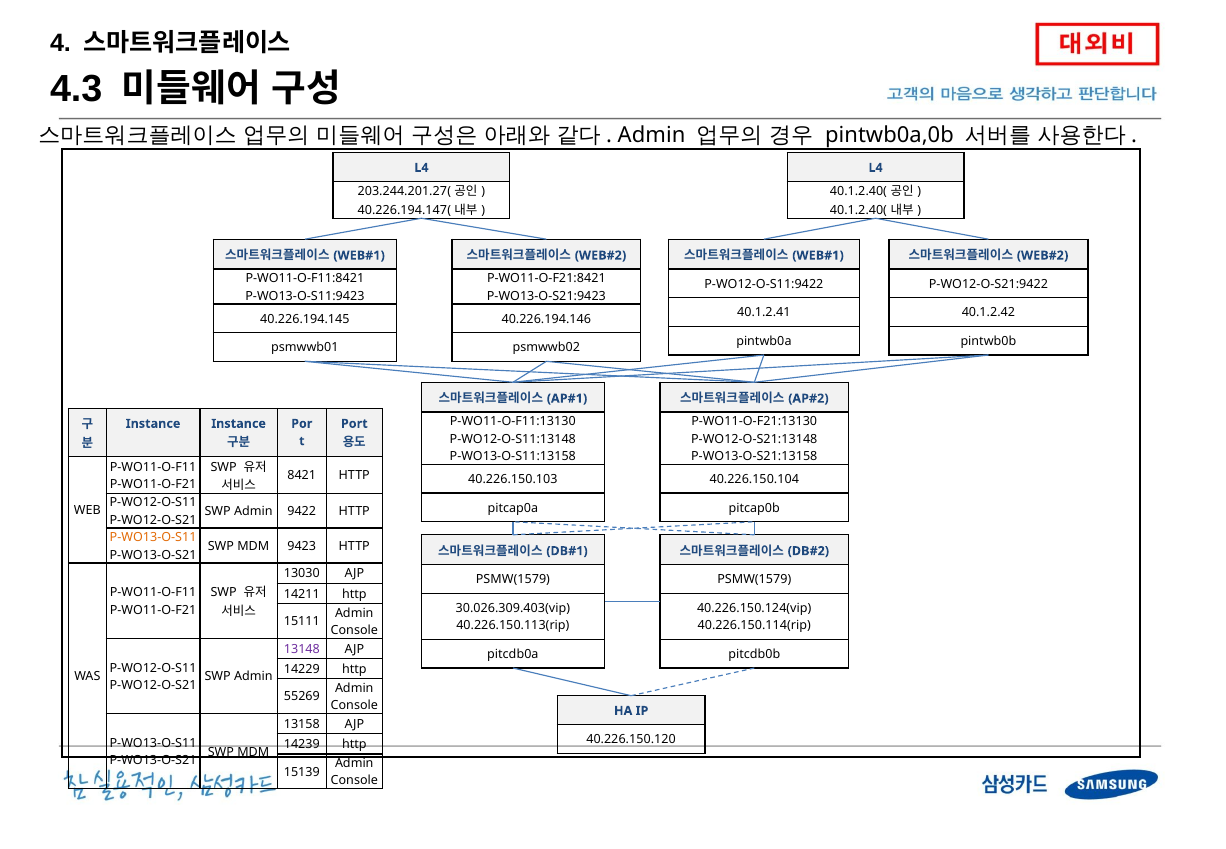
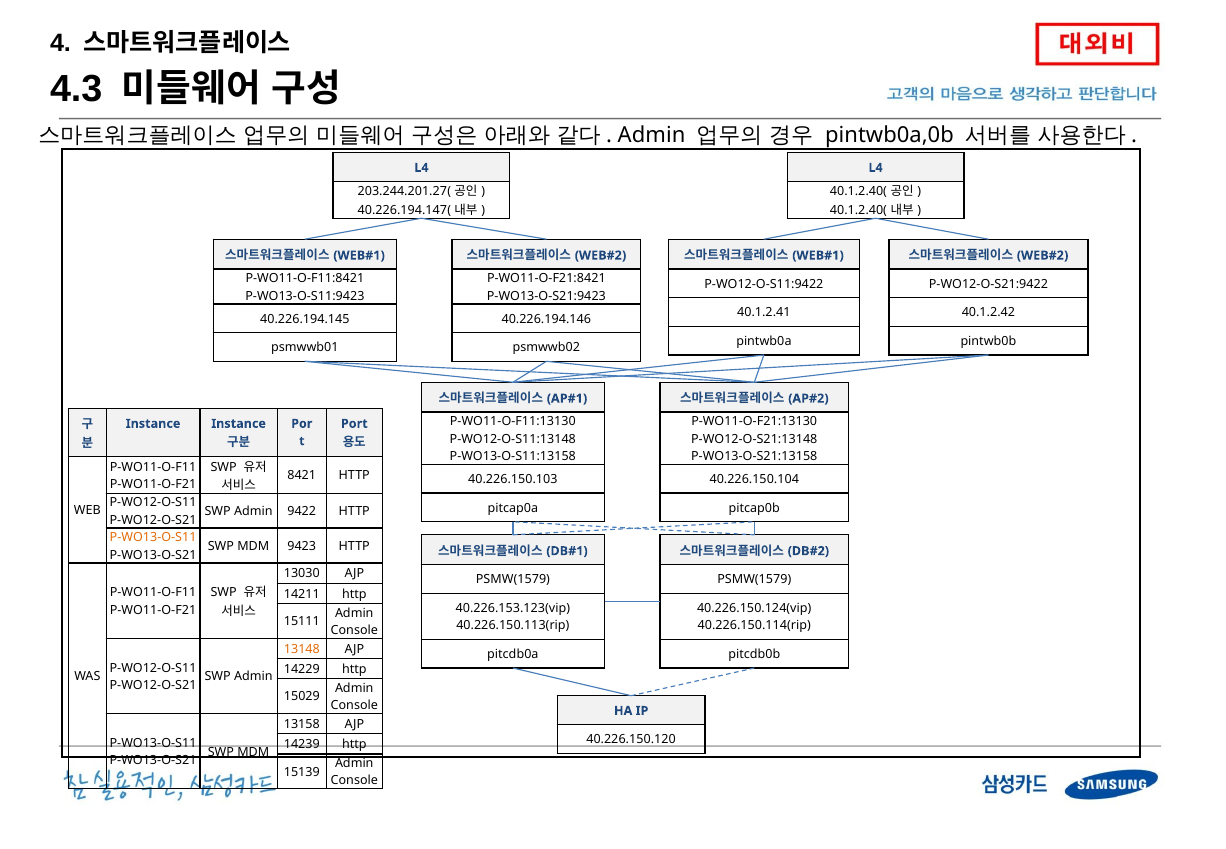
30.026.309.403(vip: 30.026.309.403(vip -> 40.226.153.123(vip (513, 608)
13148 colour: purple -> orange (302, 649)
55269: 55269 -> 15029 (302, 697)
